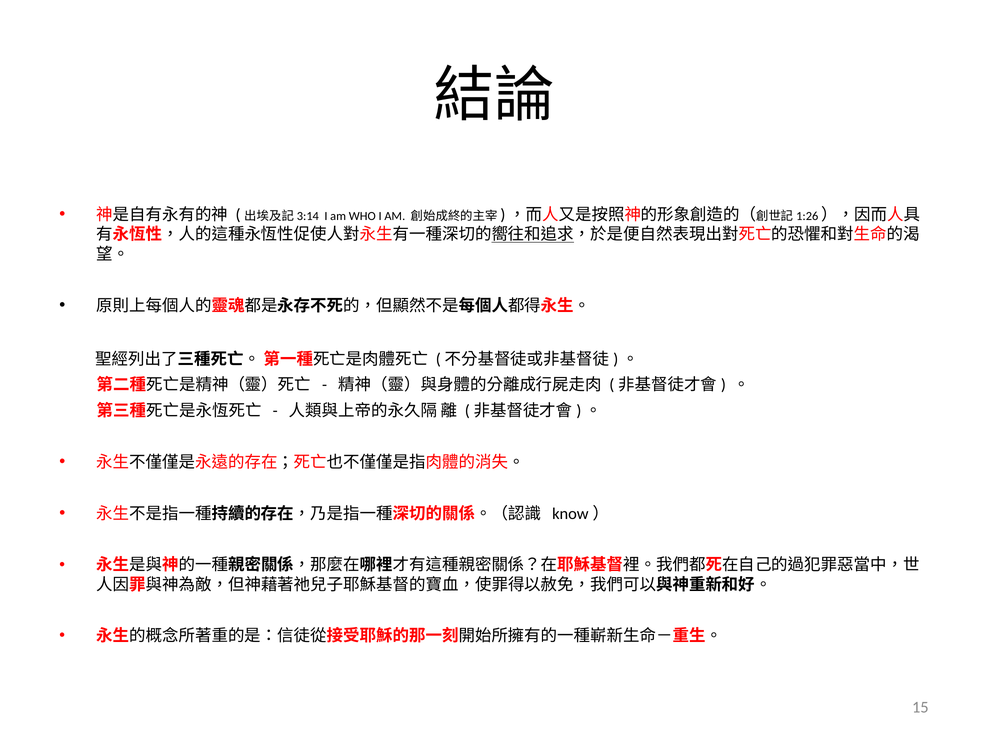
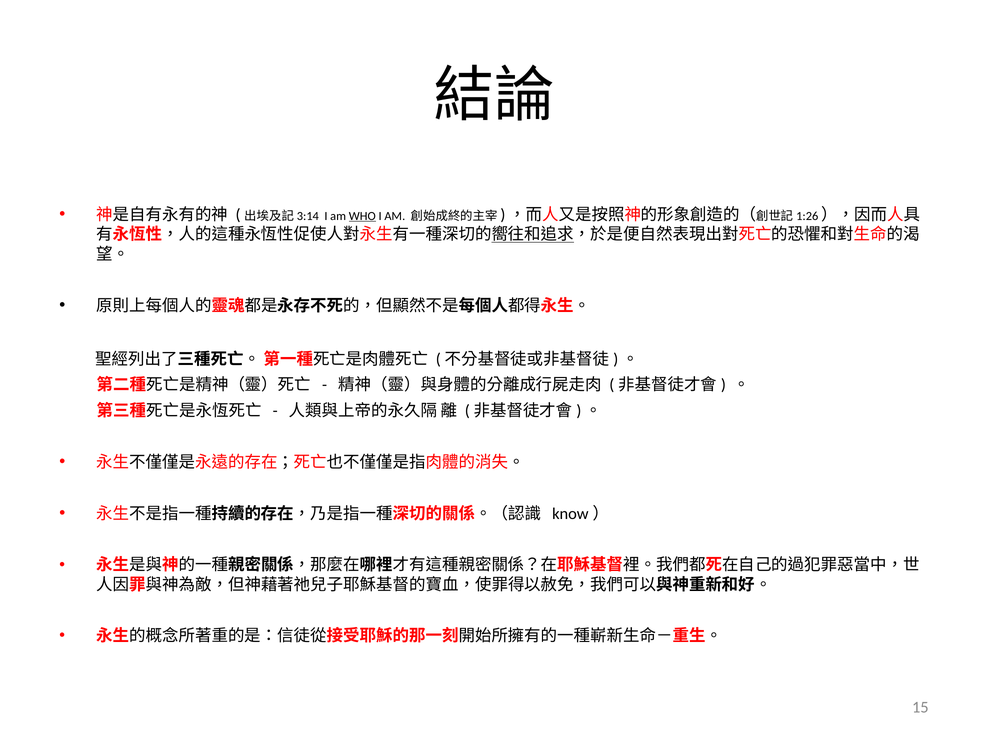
WHO underline: none -> present (362, 216)
